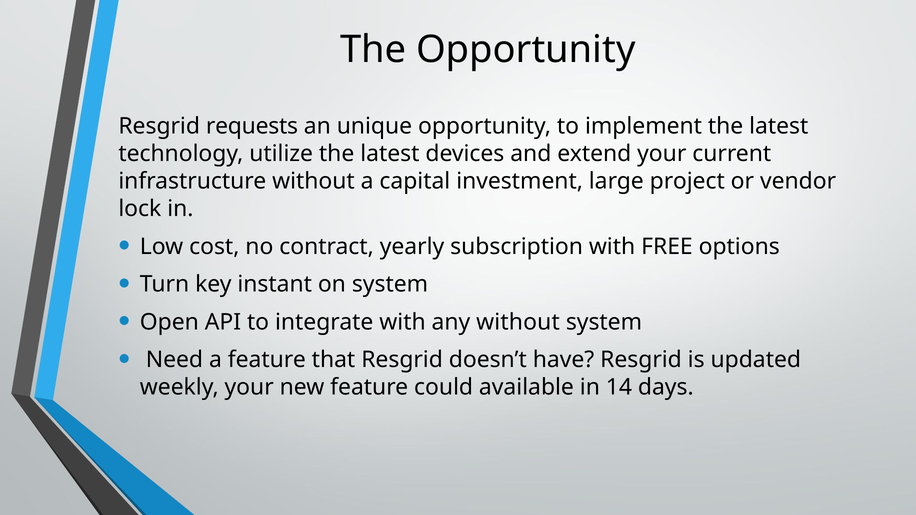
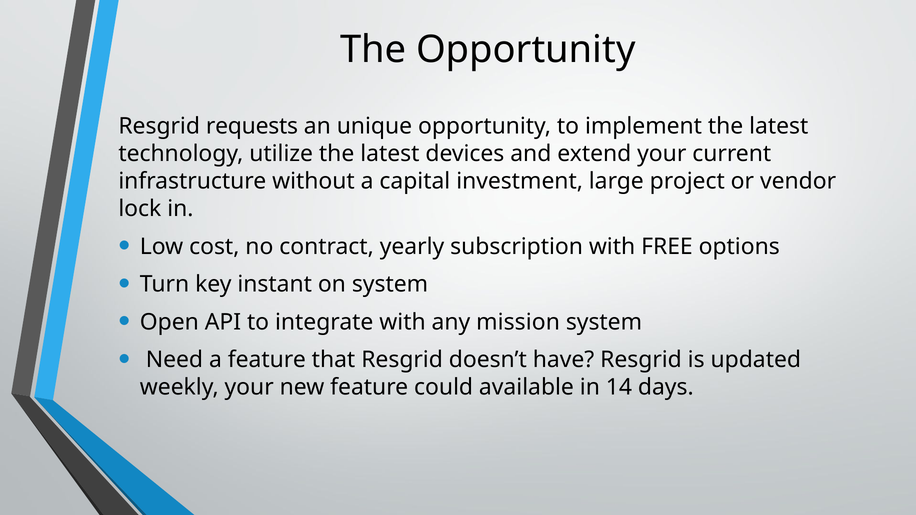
any without: without -> mission (518, 322)
